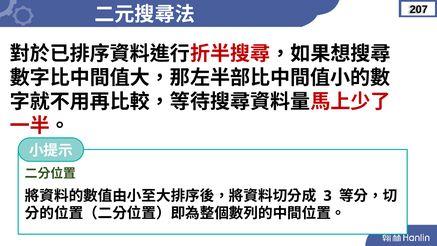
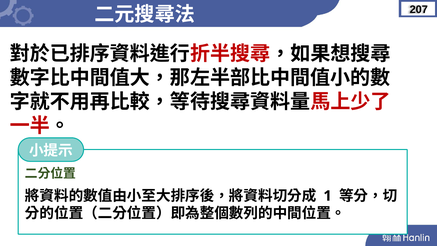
3: 3 -> 1 (328, 196)
